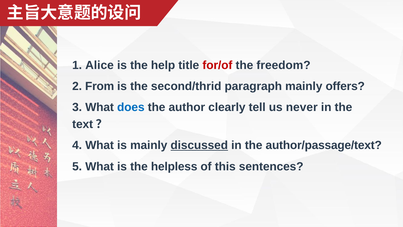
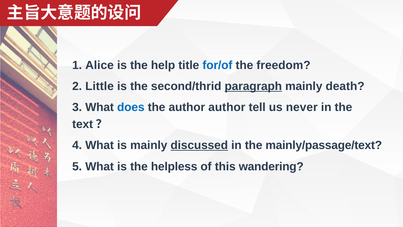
for/of colour: red -> blue (217, 65)
From: From -> Little (100, 86)
paragraph underline: none -> present (253, 86)
offers: offers -> death (345, 86)
author clearly: clearly -> author (227, 107)
author/passage/text: author/passage/text -> mainly/passage/text (324, 145)
sentences: sentences -> wandering (271, 166)
